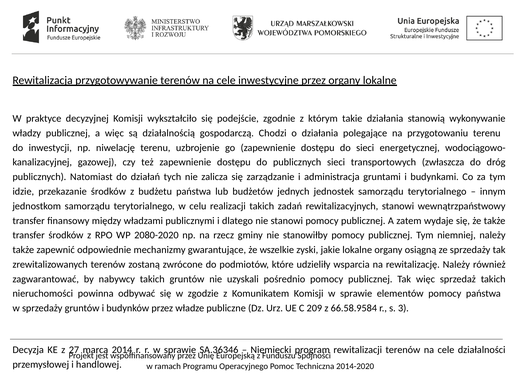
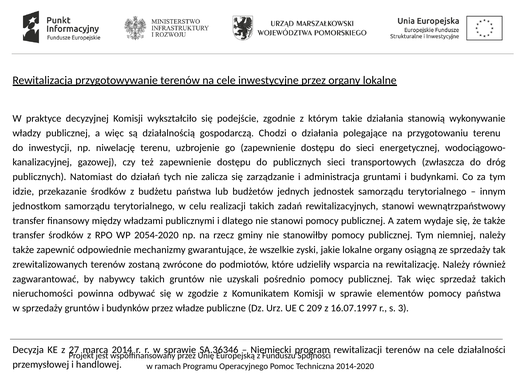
2080-2020: 2080-2020 -> 2054-2020 (156, 235)
66.58.9584: 66.58.9584 -> 16.07.1997 (354, 308)
